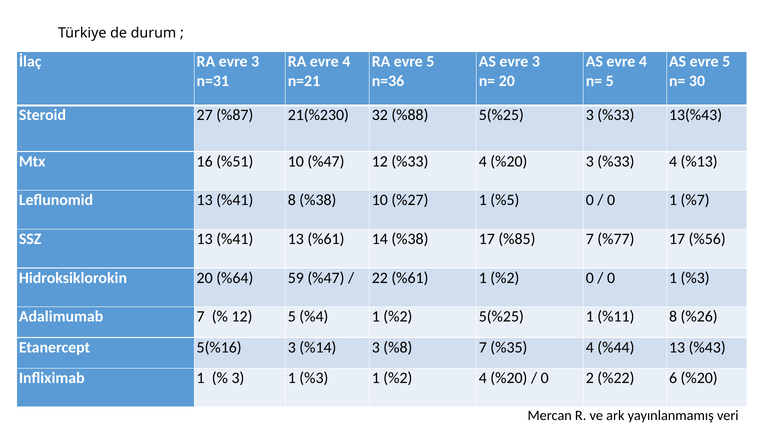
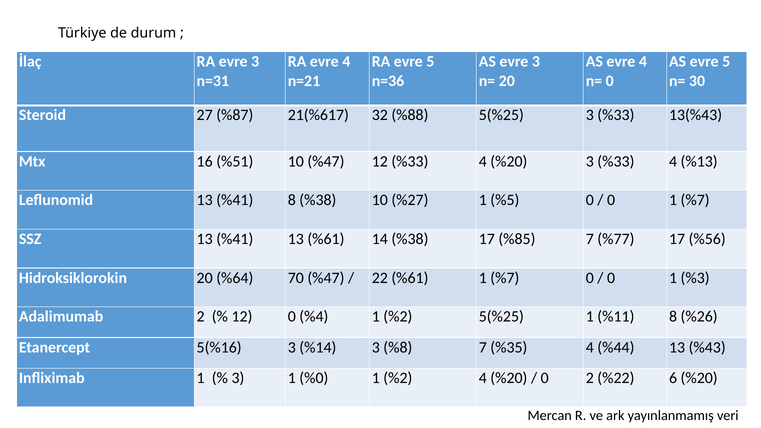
n= 5: 5 -> 0 (610, 81)
21(%230: 21(%230 -> 21(%617 (318, 115)
59: 59 -> 70 (296, 278)
%61 1 %2: %2 -> %7 (505, 278)
Adalimumab 7: 7 -> 2 (201, 317)
12 5: 5 -> 0 (292, 317)
3 1 %3: %3 -> %0 (314, 378)
